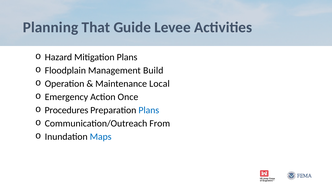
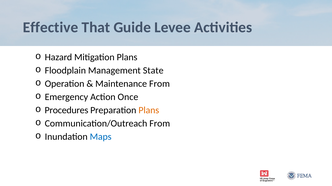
Planning: Planning -> Effective (51, 28)
Build: Build -> State (153, 71)
Maintenance Local: Local -> From (160, 84)
Plans colour: blue -> orange (149, 111)
